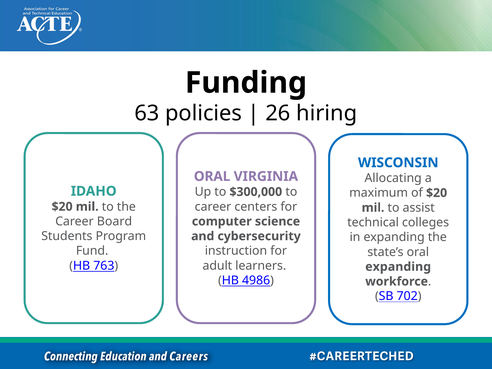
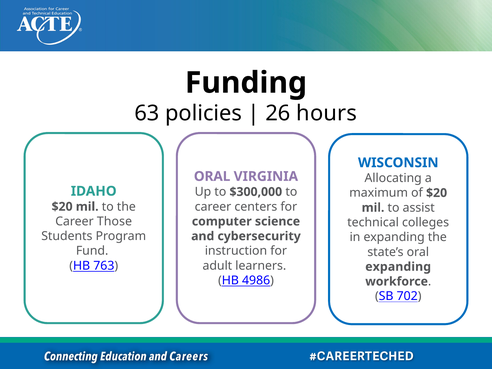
hiring: hiring -> hours (327, 113)
Board: Board -> Those (114, 221)
